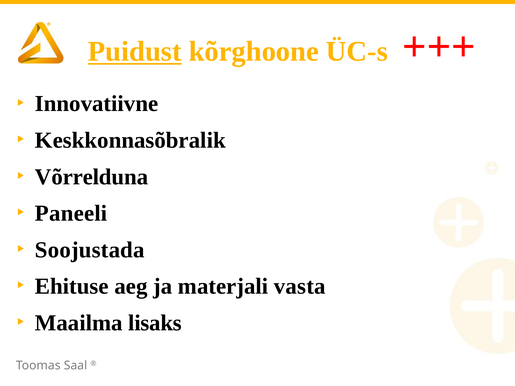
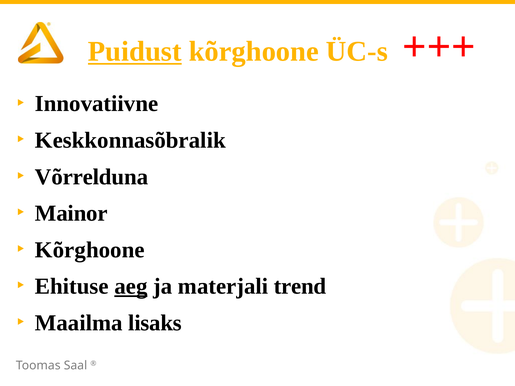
Paneeli: Paneeli -> Mainor (71, 213)
Soojustada: Soojustada -> Kõrghoone (90, 250)
aeg underline: none -> present (131, 287)
vasta: vasta -> trend (300, 287)
